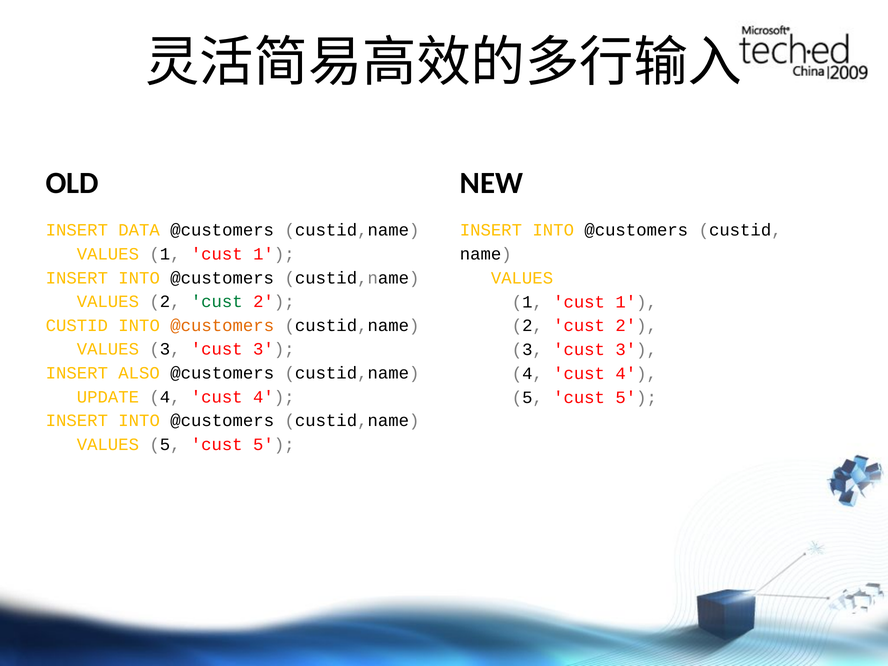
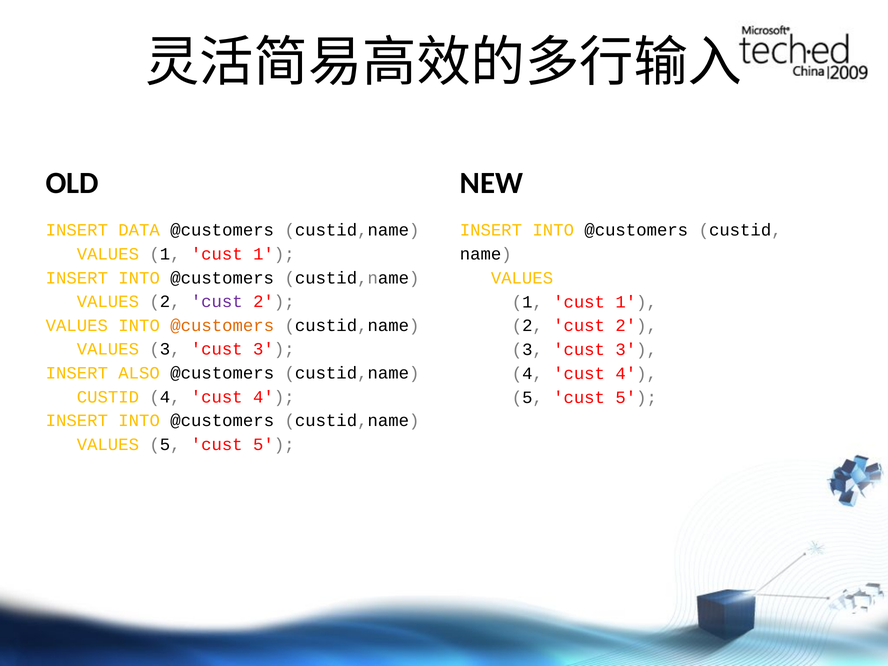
cust colour: green -> purple (217, 302)
CUSTID: CUSTID -> VALUES (77, 325)
UPDATE: UPDATE -> CUSTID (108, 397)
